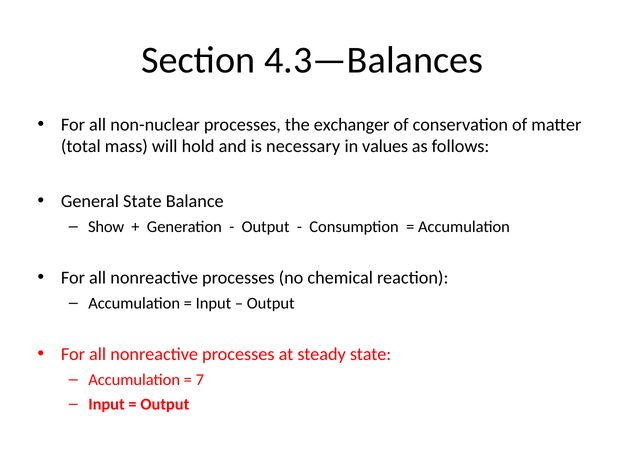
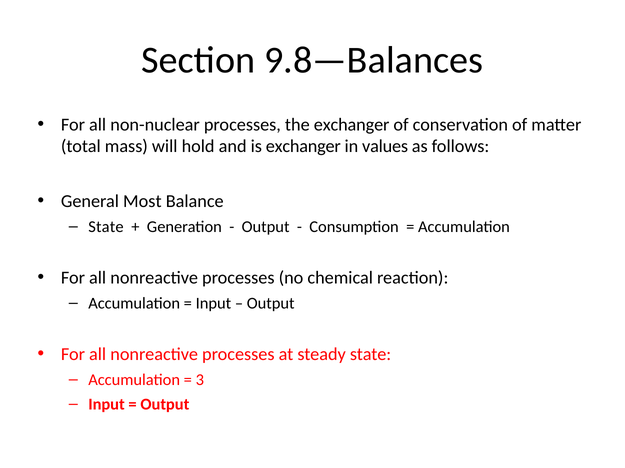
4.3—Balances: 4.3—Balances -> 9.8—Balances (374, 61)
is necessary: necessary -> exchanger (303, 147)
General State: State -> Most (142, 201)
Show: Show -> State (106, 227)
7: 7 -> 3 (200, 381)
